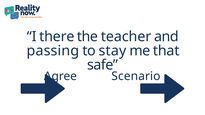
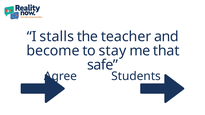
there: there -> stalls (57, 37)
passing: passing -> become (53, 51)
Scenario: Scenario -> Students (136, 76)
